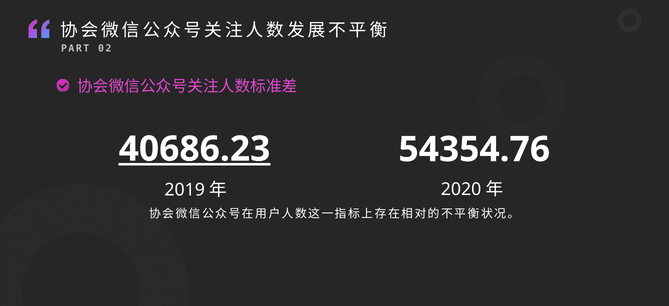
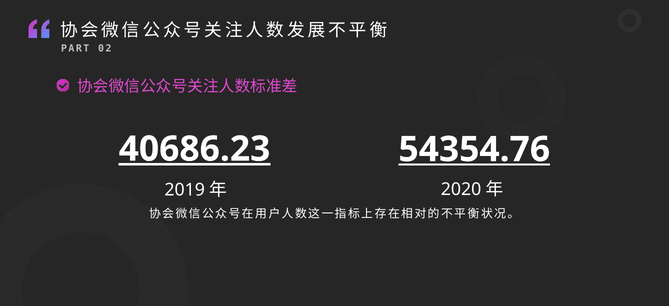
54354.76 underline: none -> present (474, 150)
